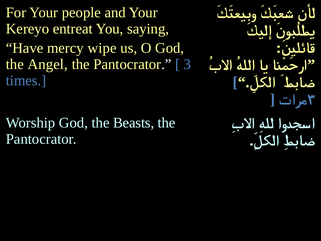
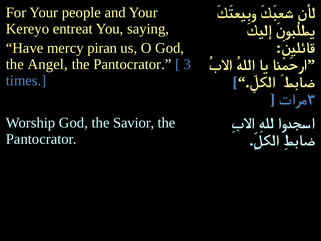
wipe: wipe -> piran (102, 48)
Beasts: Beasts -> Savior (134, 123)
